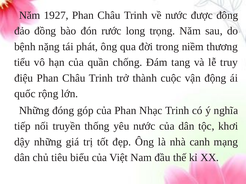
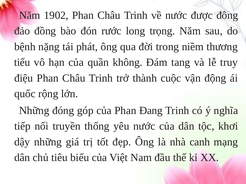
1927: 1927 -> 1902 (56, 15)
chống: chống -> không (128, 63)
Nhạc: Nhạc -> Đang (151, 111)
